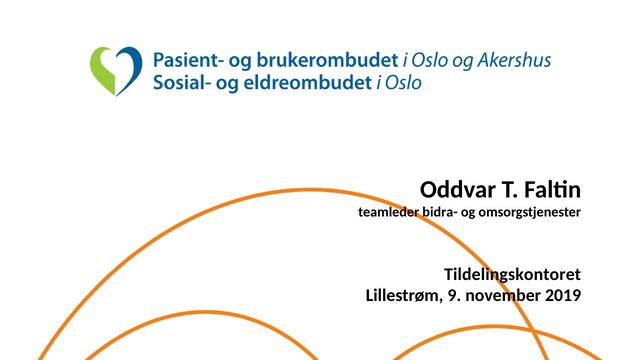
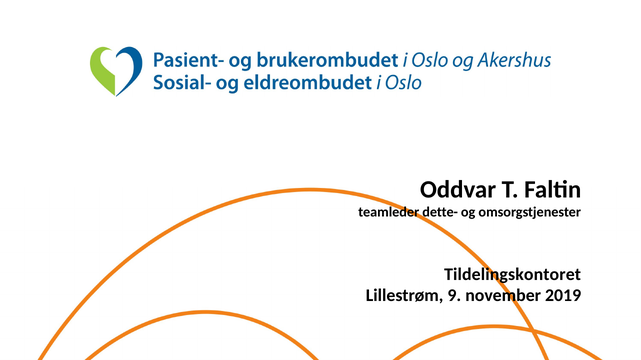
bidra-: bidra- -> dette- (440, 212)
